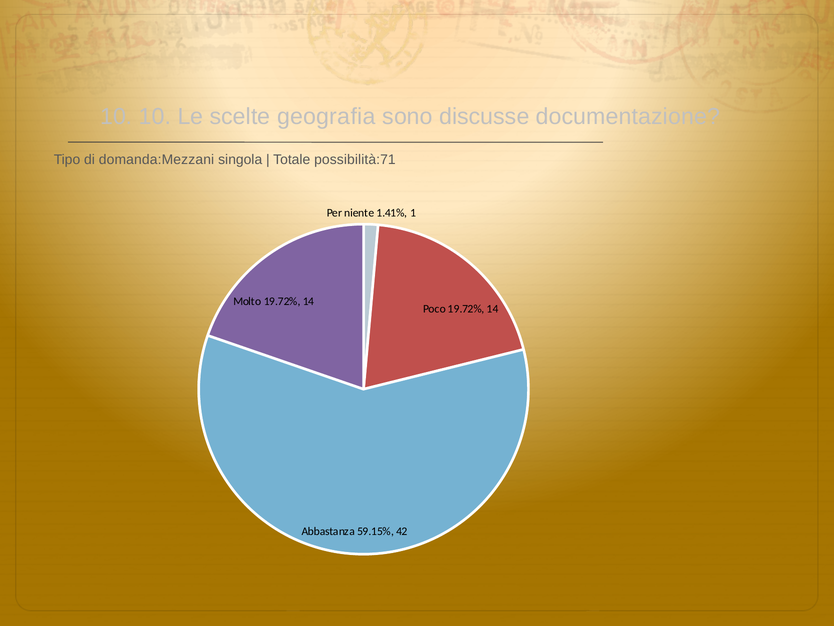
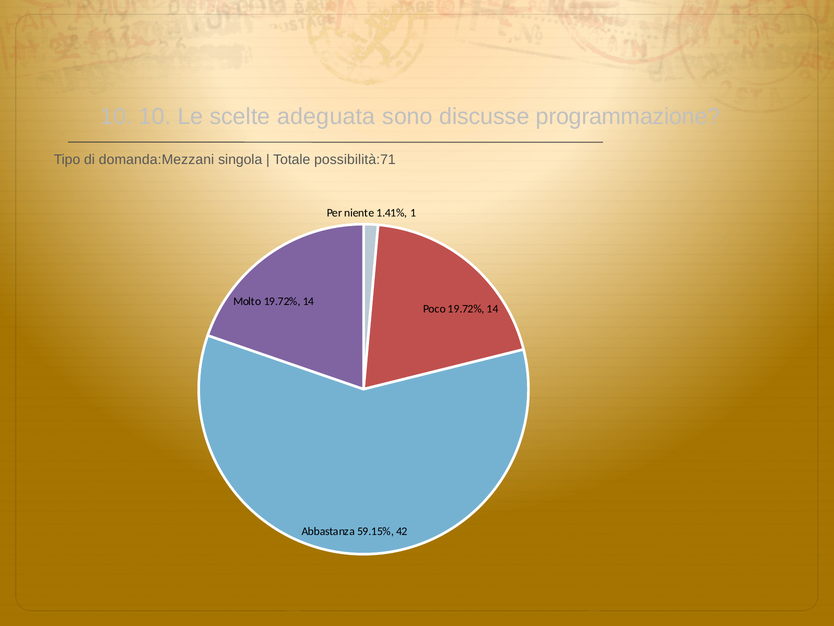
geografia: geografia -> adeguata (326, 116)
documentazione: documentazione -> programmazione (628, 116)
